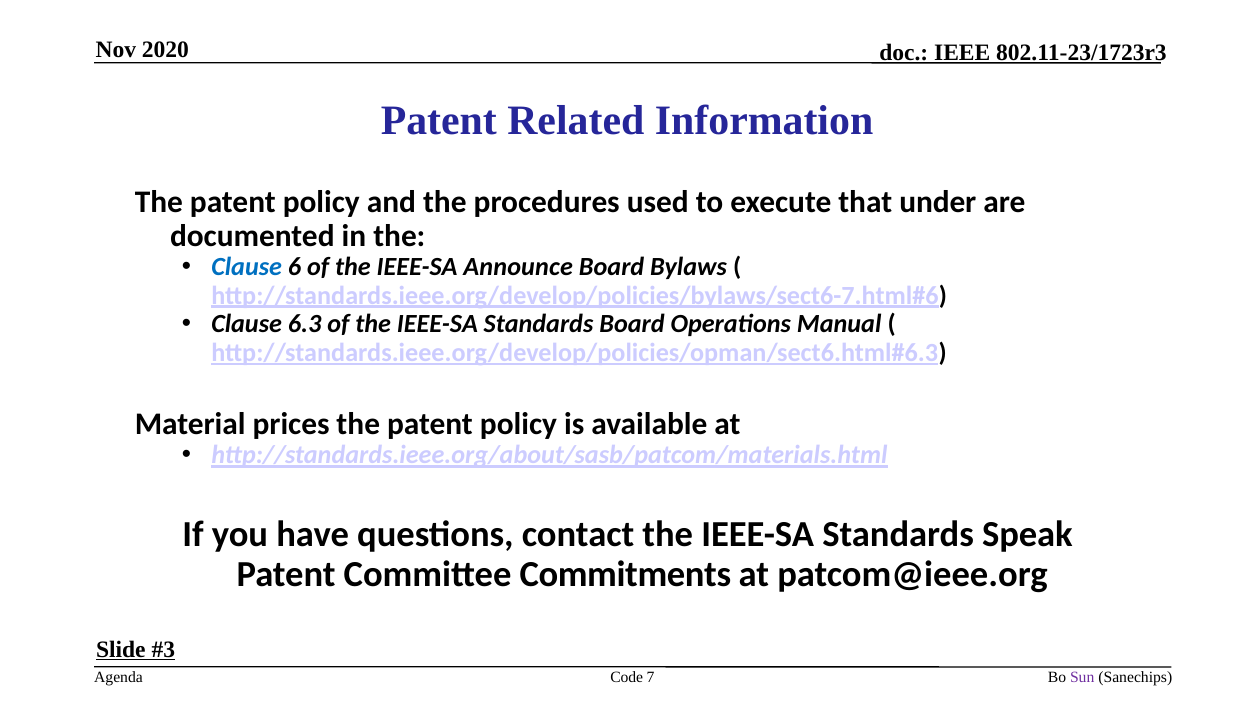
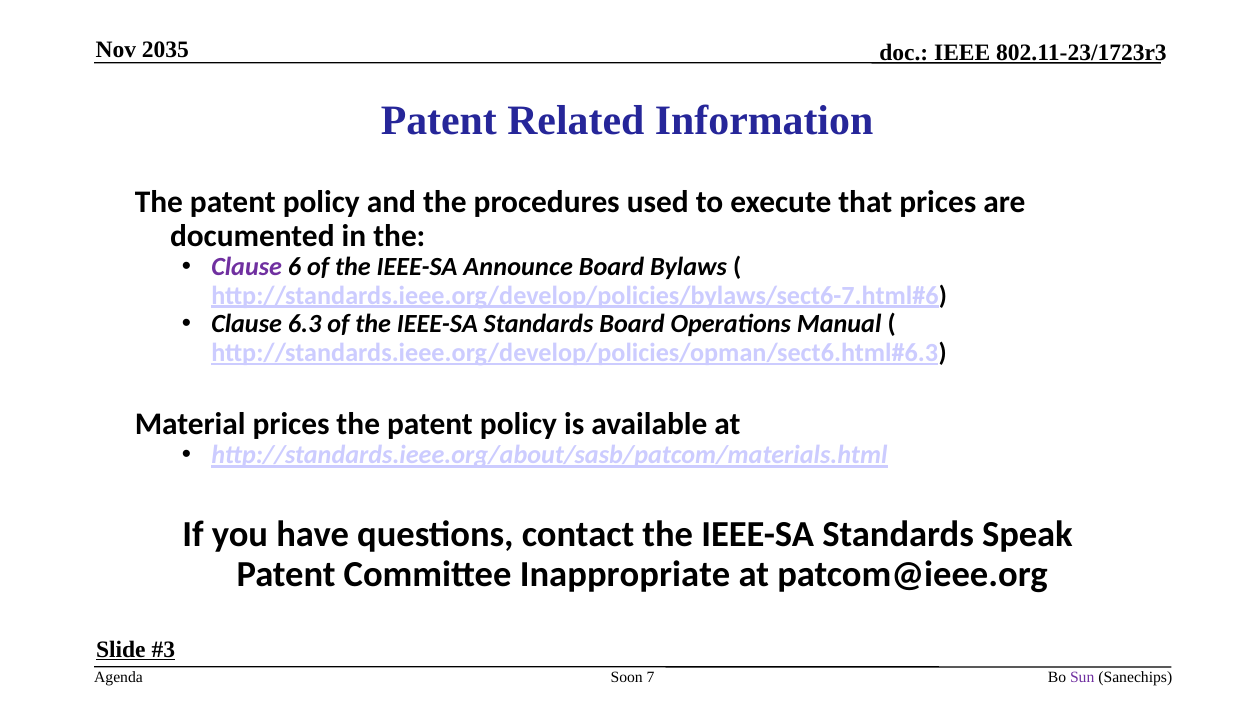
2020: 2020 -> 2035 (165, 50)
that under: under -> prices (938, 202)
Clause colour: blue -> purple (247, 267)
Commitments: Commitments -> Inappropriate (625, 574)
Code: Code -> Soon (627, 677)
